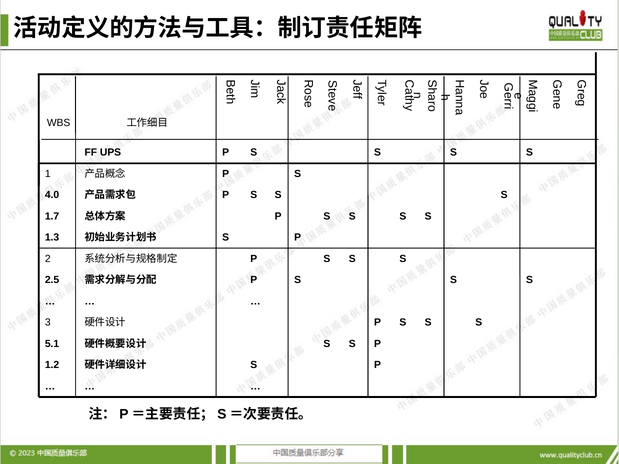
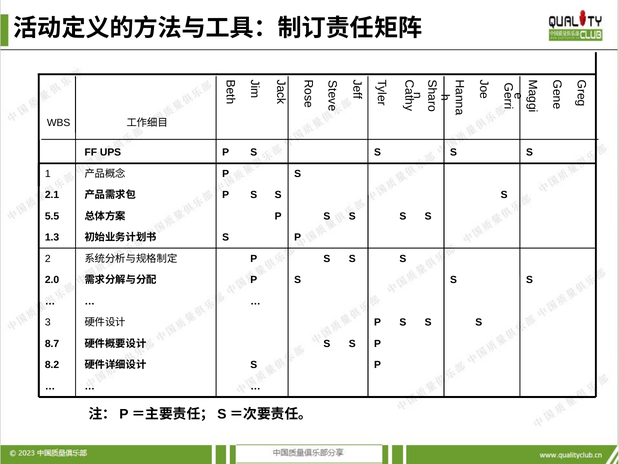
4.0: 4.0 -> 2.1 (52, 195)
1.7: 1.7 -> 5.5 (52, 216)
2.5: 2.5 -> 2.0 (52, 280)
5.1: 5.1 -> 8.7 (52, 344)
1.2: 1.2 -> 8.2 (52, 365)
